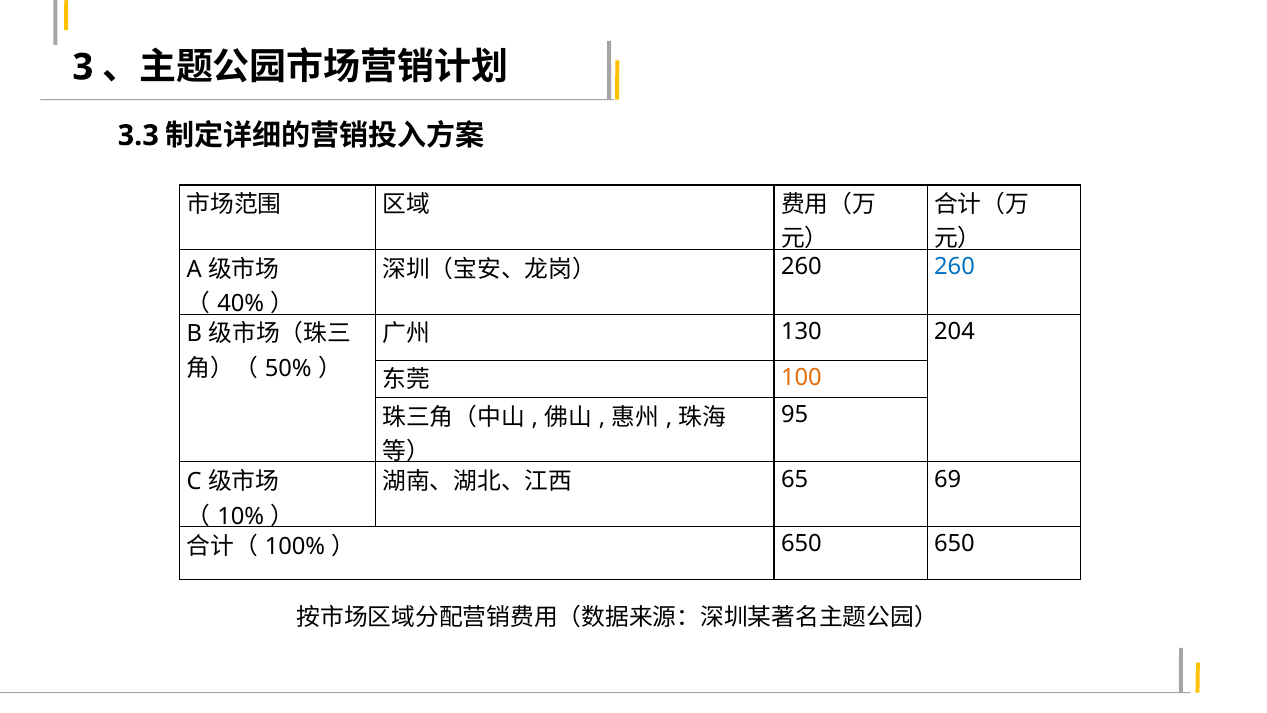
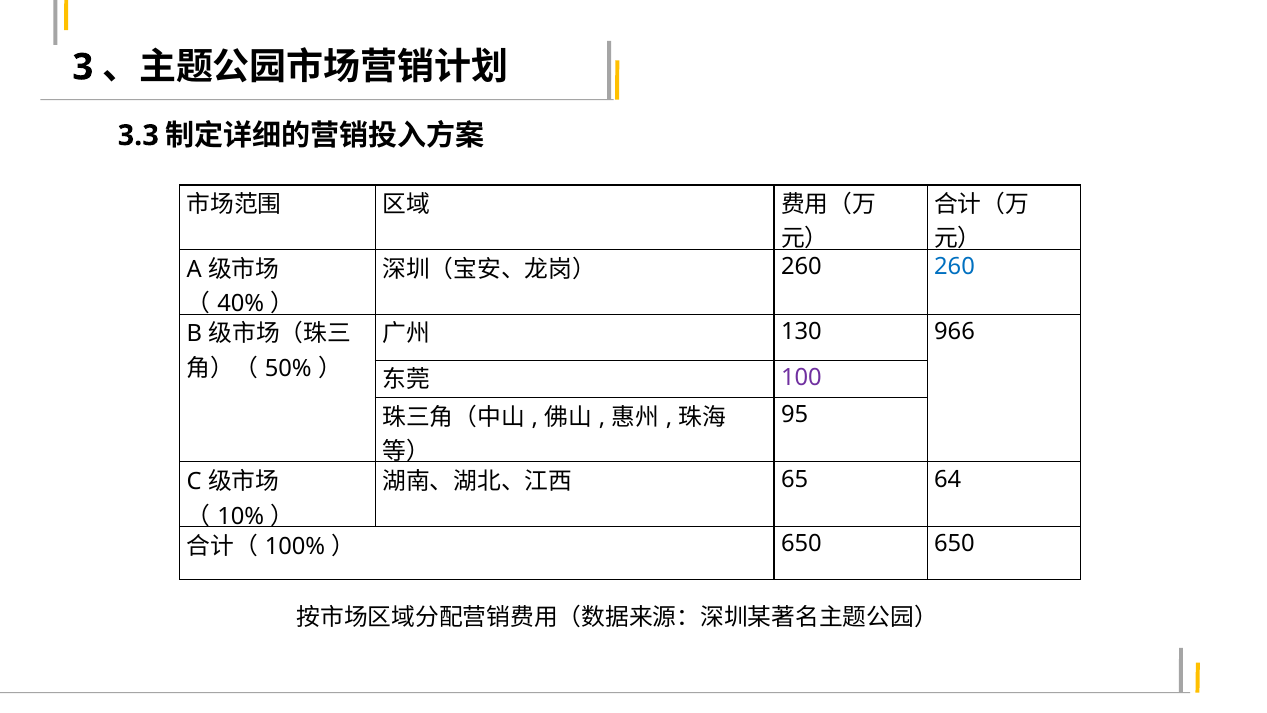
204: 204 -> 966 (955, 331)
100 colour: orange -> purple (801, 377)
69: 69 -> 64 (948, 479)
